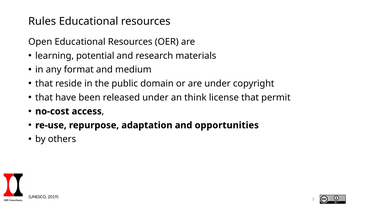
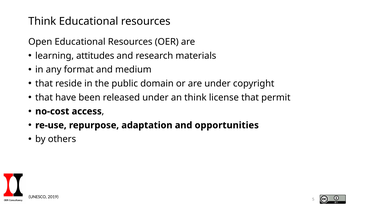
Rules: Rules -> Think (42, 21)
potential: potential -> attitudes (95, 56)
